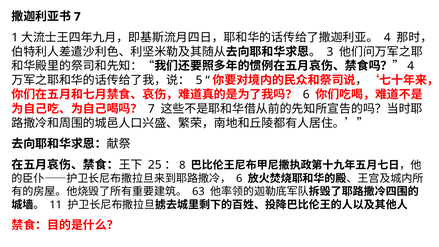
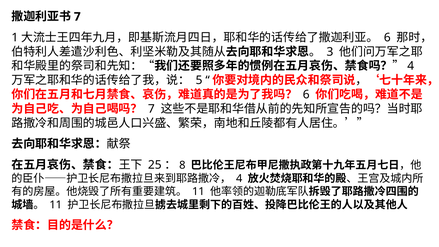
4: 4 -> 6 (387, 38)
6: 6 -> 4 (239, 178)
63: 63 -> 11 (198, 192)
